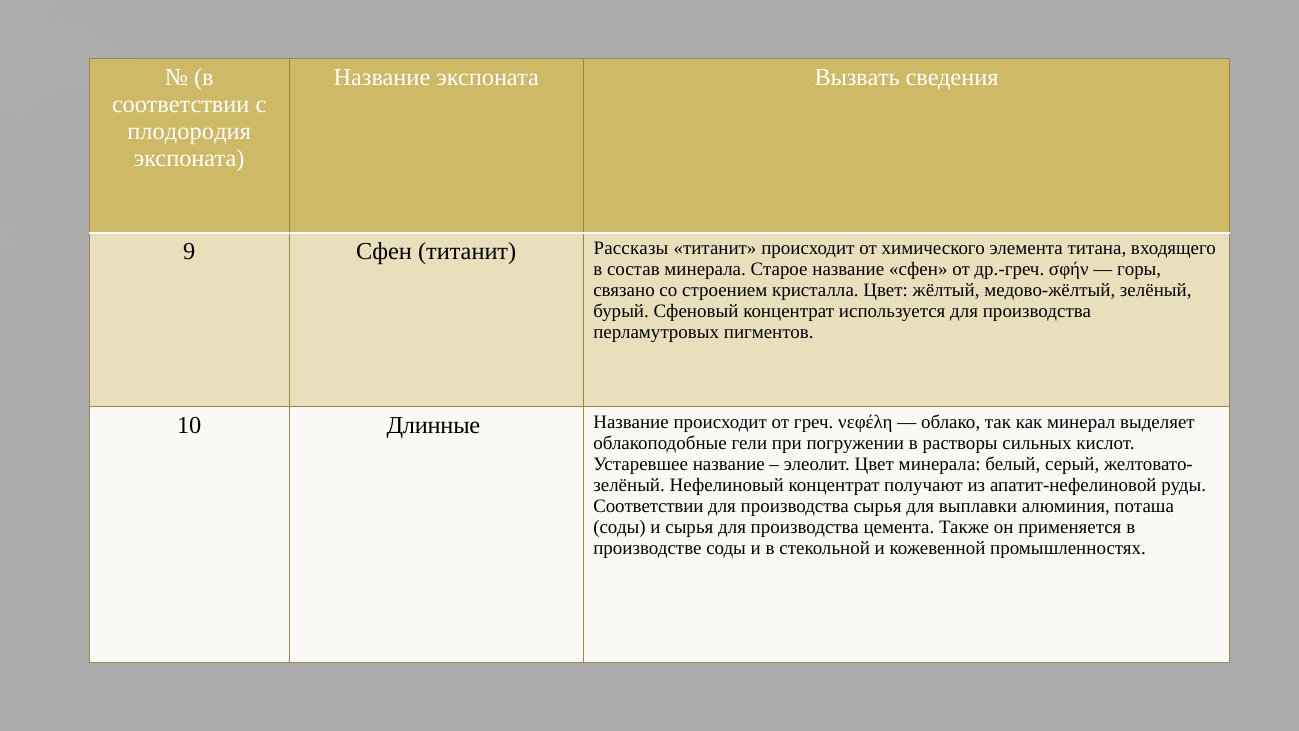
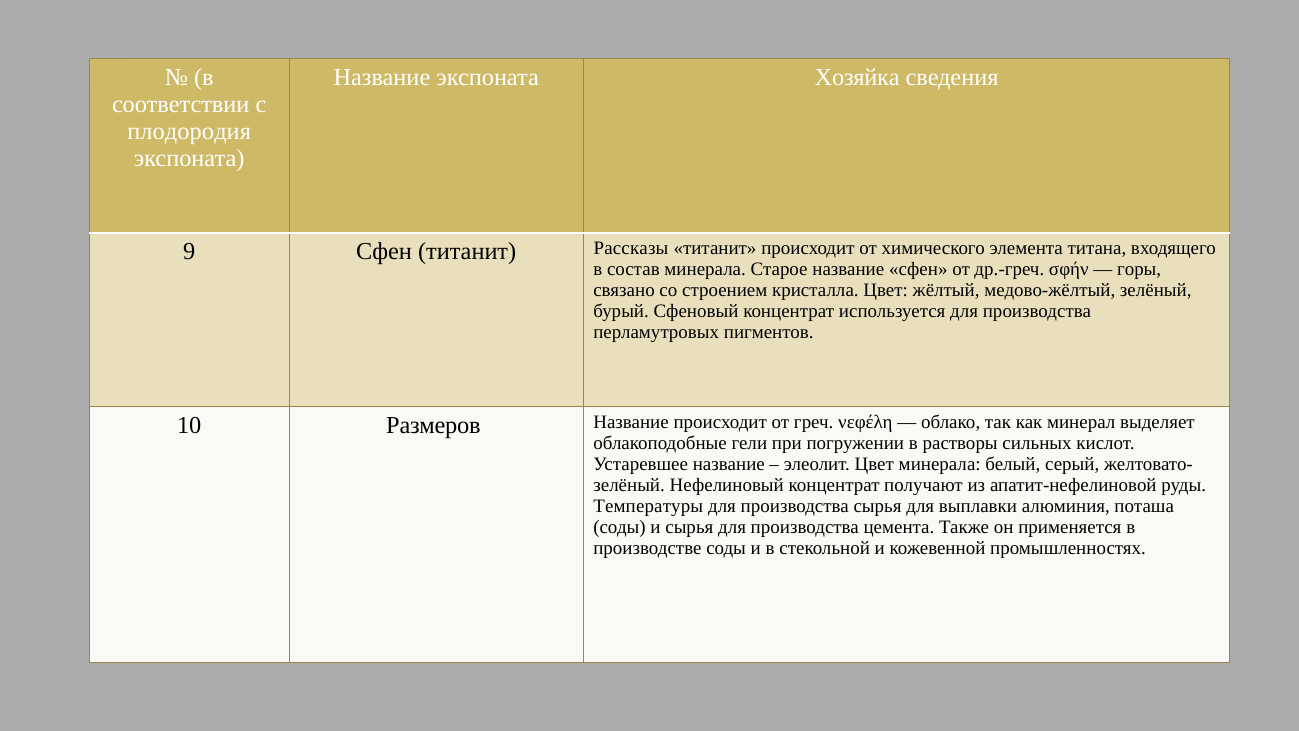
Вызвать: Вызвать -> Хозяйка (857, 77)
Длинные: Длинные -> Размеров (433, 425)
Соответствии: Соответствии -> Температуры (648, 506)
